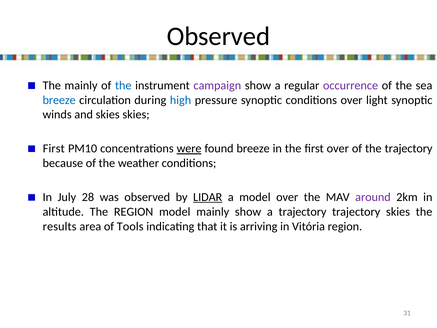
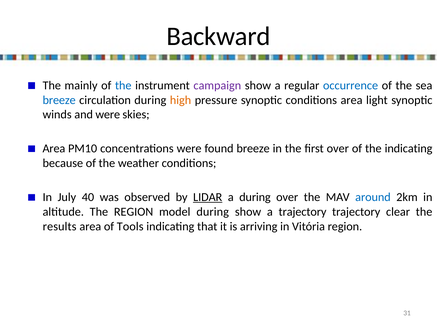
Observed: Observed -> Backward (219, 36)
occurrence colour: purple -> blue (351, 85)
high colour: blue -> orange (181, 100)
conditions over: over -> area (352, 100)
and skies: skies -> were (108, 114)
First: First -> Area (54, 148)
were underline: present -> none (189, 148)
the trajectory: trajectory -> indicating (409, 148)
28: 28 -> 40 (88, 197)
a model: model -> during (255, 197)
around colour: purple -> blue (373, 197)
model mainly: mainly -> during (213, 212)
trajectory skies: skies -> clear (398, 212)
